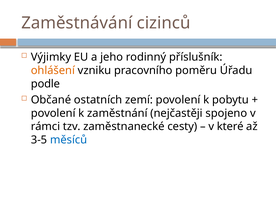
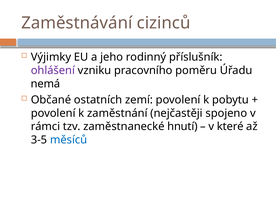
ohlášení colour: orange -> purple (53, 70)
podle: podle -> nemá (45, 84)
cesty: cesty -> hnutí (182, 127)
